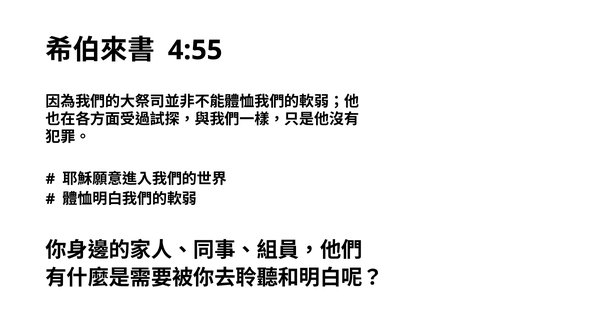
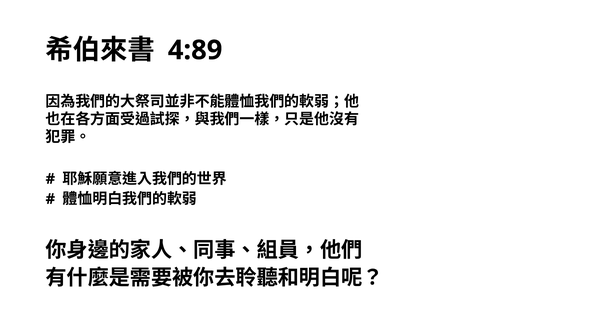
4:55: 4:55 -> 4:89 (195, 50)
